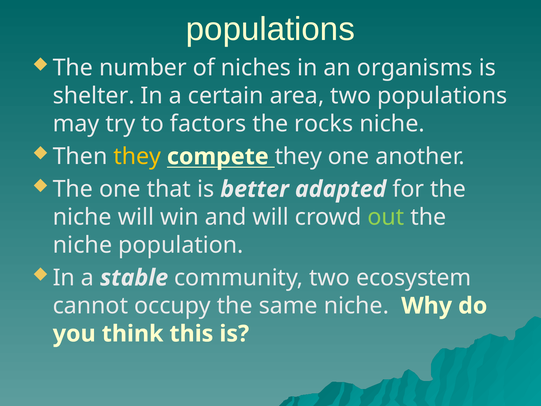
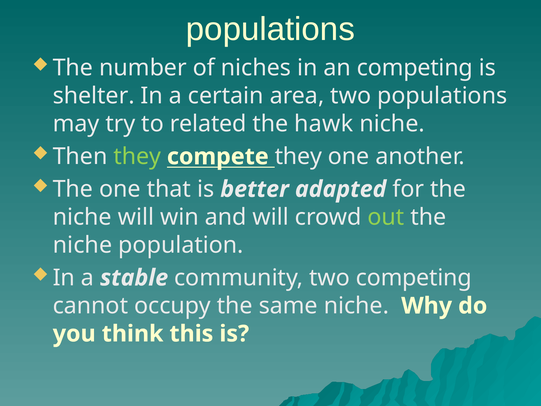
an organisms: organisms -> competing (415, 68)
factors: factors -> related (208, 124)
rocks: rocks -> hawk (324, 124)
they colour: yellow -> light green (137, 156)
two ecosystem: ecosystem -> competing (414, 278)
